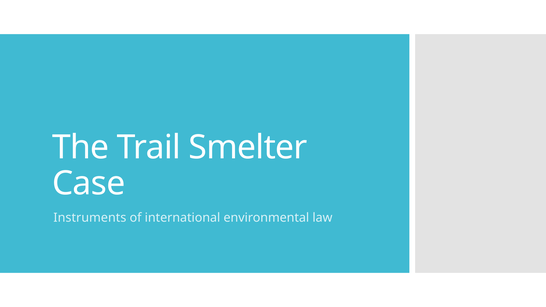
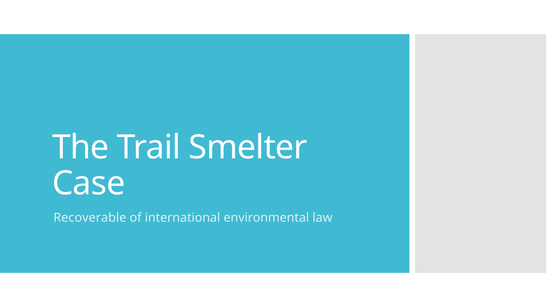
Instruments: Instruments -> Recoverable (90, 218)
